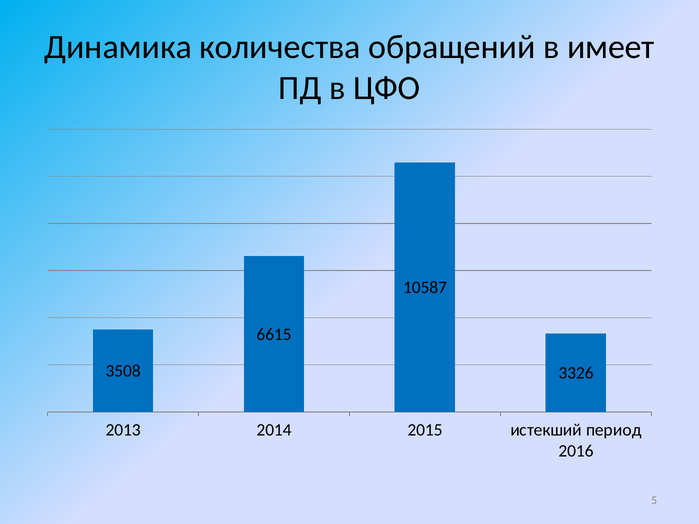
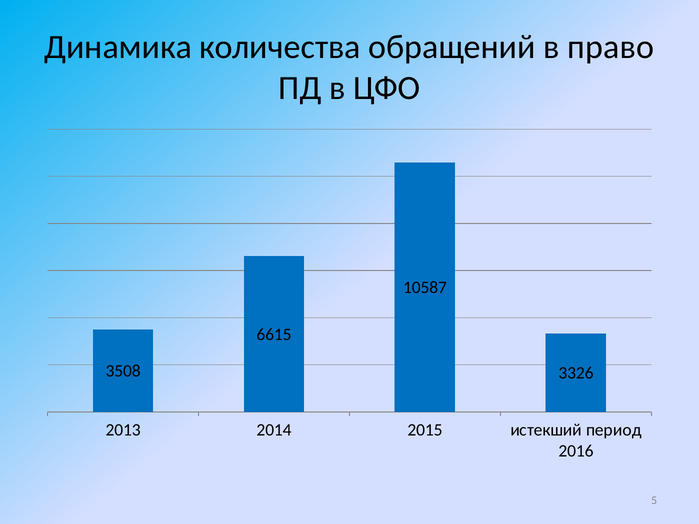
имеет: имеет -> право (611, 47)
